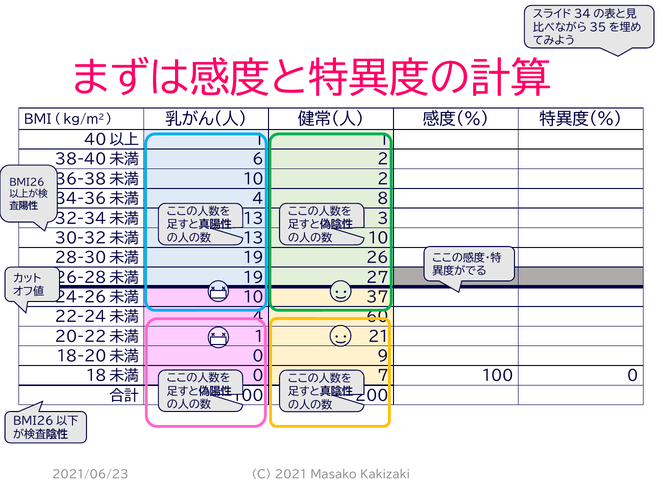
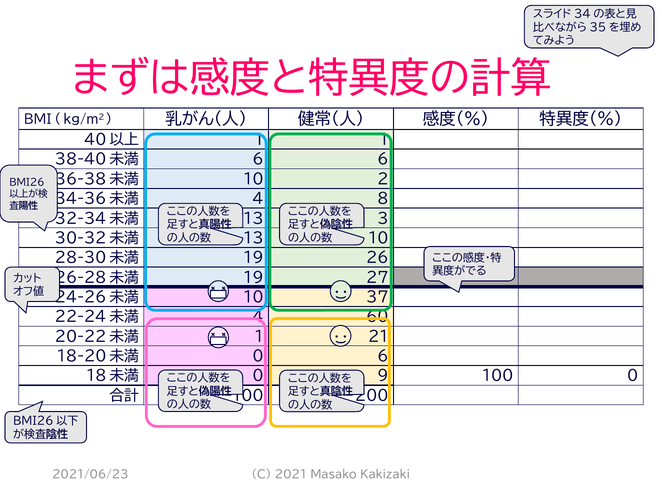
6 2: 2 -> 6 (383, 159)
0 9: 9 -> 6 (383, 356)
7: 7 -> 9 (383, 376)
